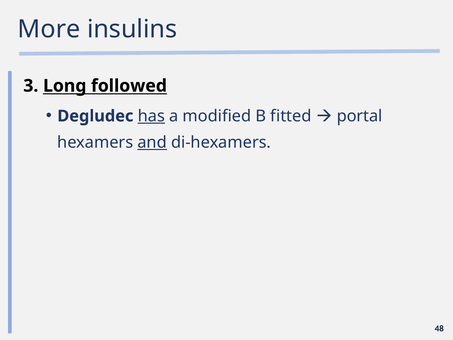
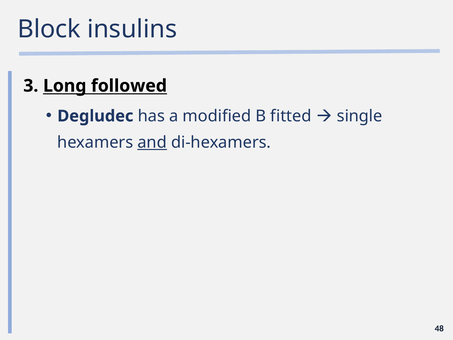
More: More -> Block (49, 29)
has underline: present -> none (151, 116)
portal: portal -> single (360, 116)
